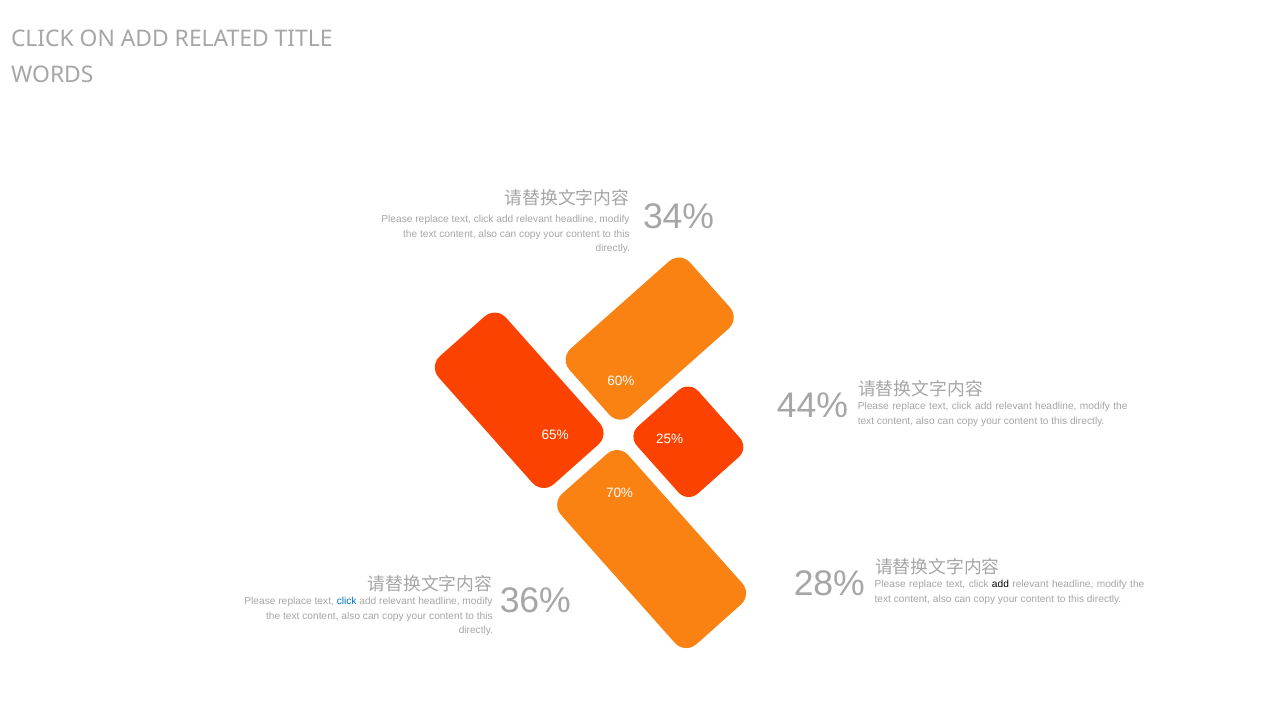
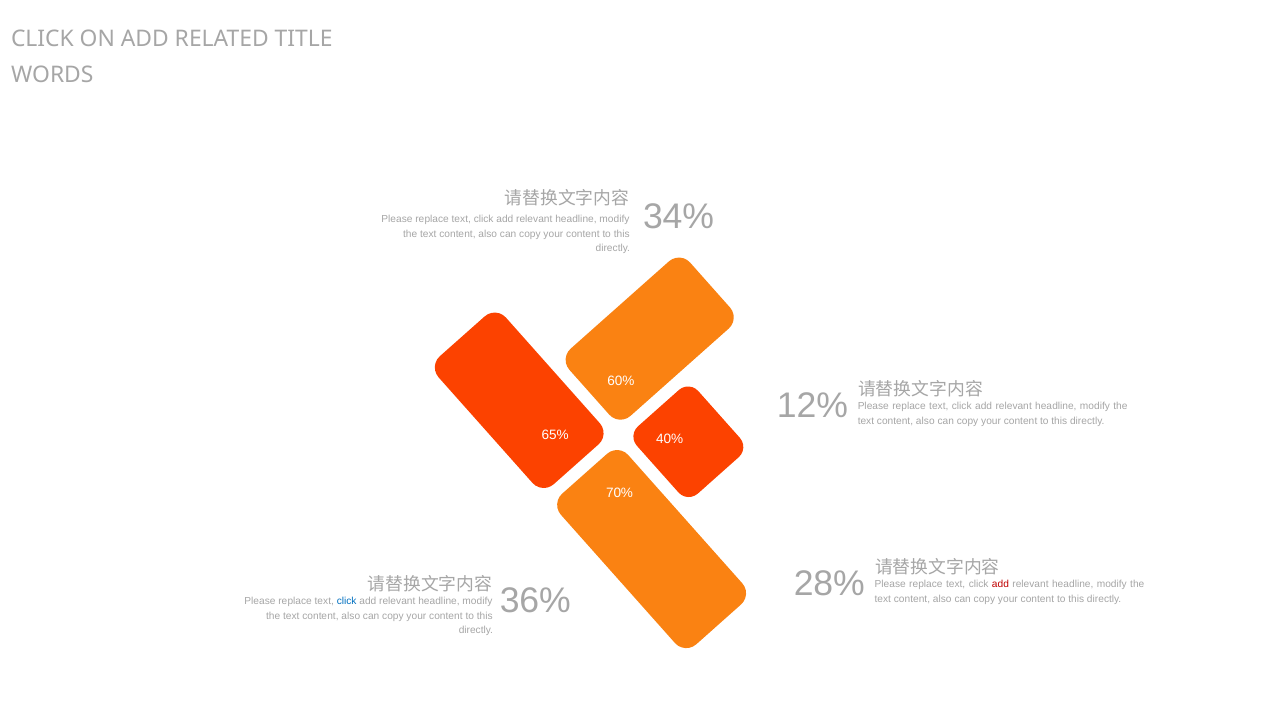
44%: 44% -> 12% (812, 406)
25%: 25% -> 40% (670, 439)
add colour: black -> red (1000, 585)
